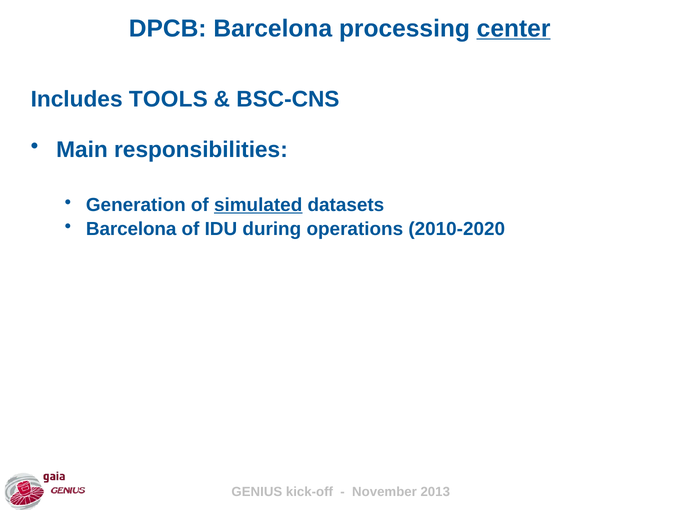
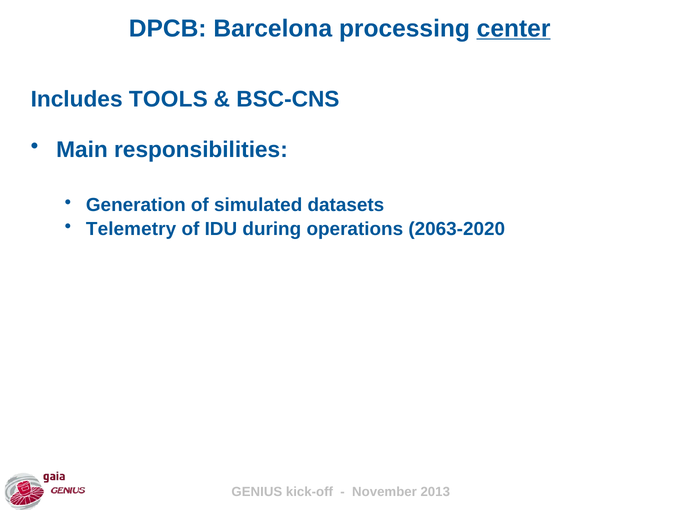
simulated underline: present -> none (258, 205)
Barcelona: Barcelona -> Telemetry (131, 229)
2010-2020: 2010-2020 -> 2063-2020 (457, 229)
